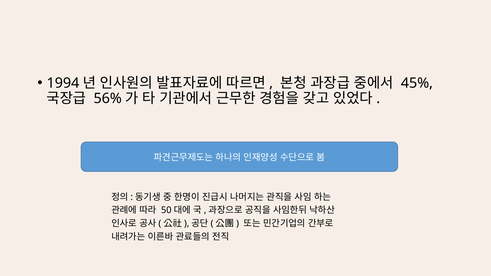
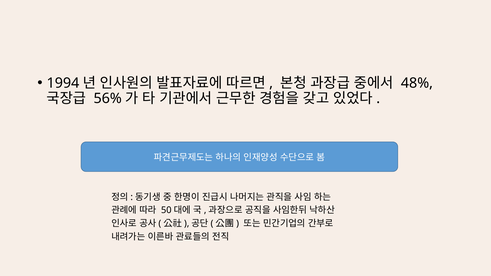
45%: 45% -> 48% (417, 83)
